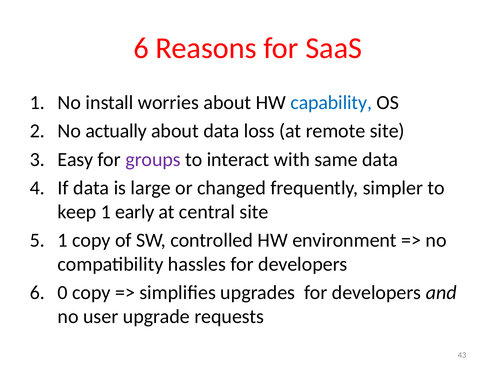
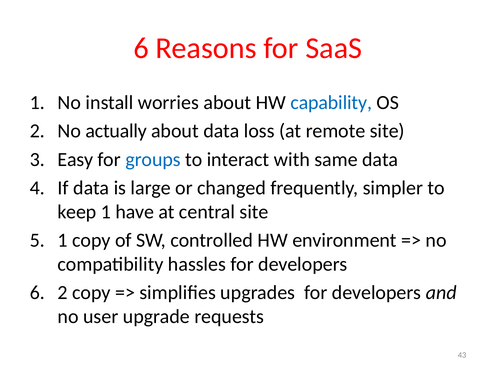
groups colour: purple -> blue (153, 159)
early: early -> have (135, 212)
6 0: 0 -> 2 (63, 293)
